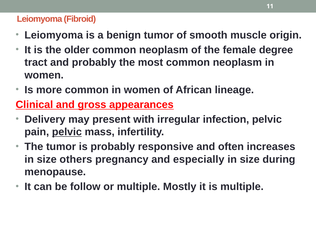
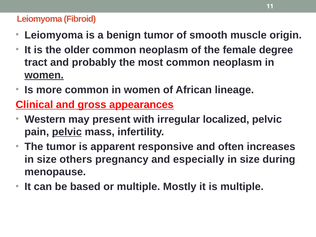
women underline: none -> present (44, 75)
Delivery: Delivery -> Western (45, 119)
infection: infection -> localized (226, 119)
is probably: probably -> apparent (113, 147)
follow: follow -> based (85, 187)
